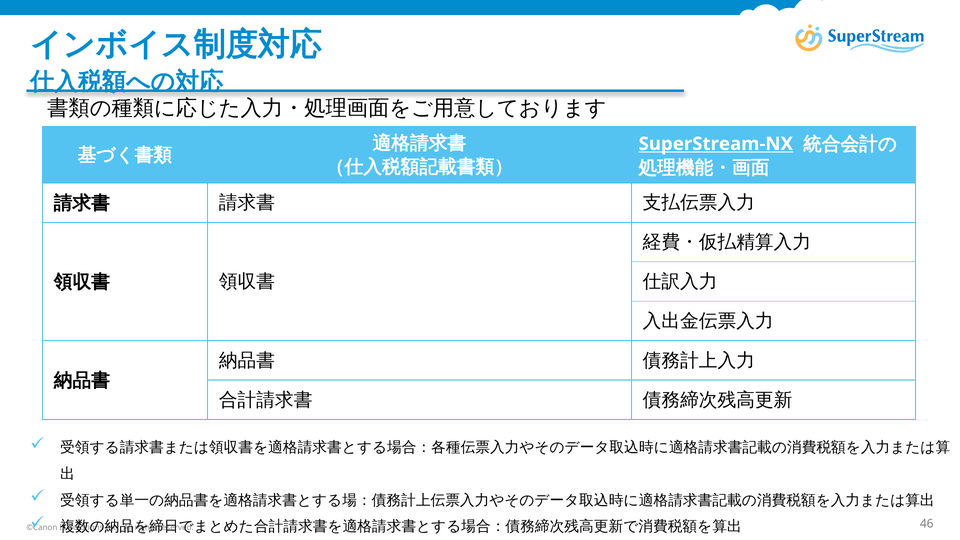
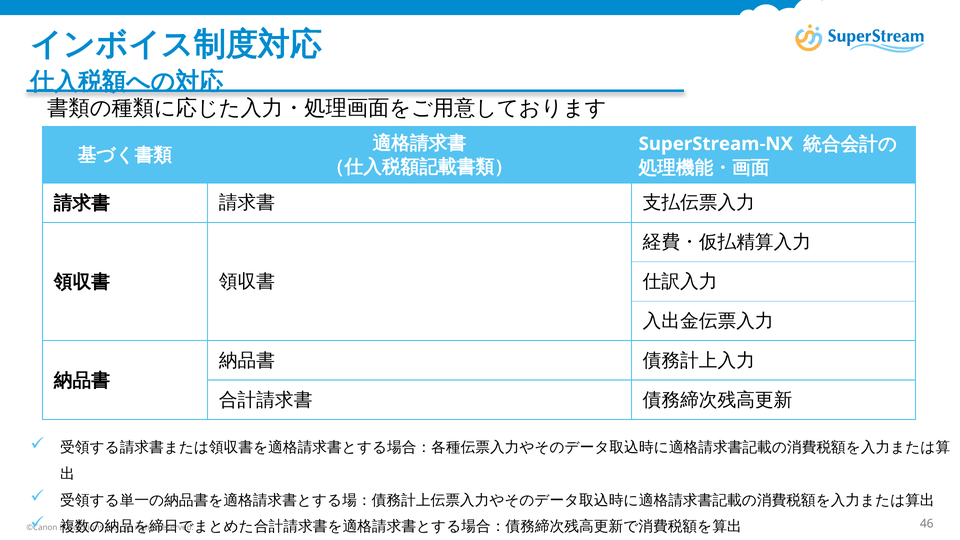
SuperStream-NX underline: present -> none (716, 144)
